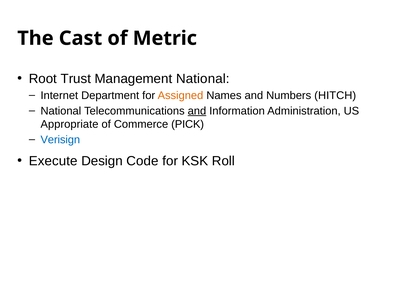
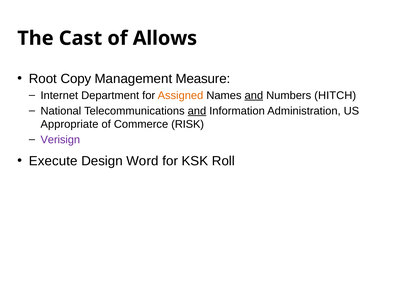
Metric: Metric -> Allows (165, 38)
Trust: Trust -> Copy (76, 79)
Management National: National -> Measure (203, 79)
and underline: none -> present (254, 95)
PICK: PICK -> RISK (188, 124)
Verisign colour: blue -> purple (60, 140)
Code: Code -> Word (142, 161)
